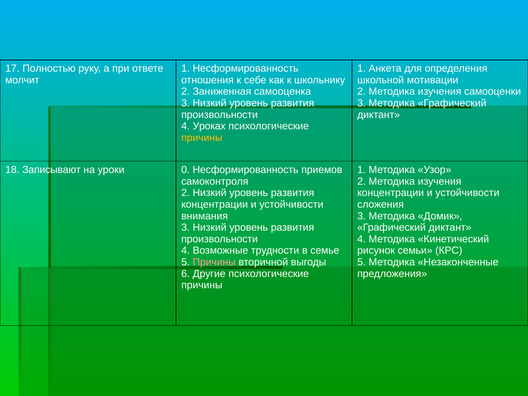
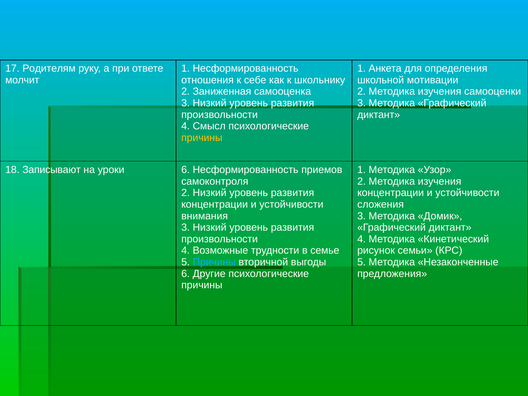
Полностью: Полностью -> Родителям (49, 69)
Уроках: Уроках -> Смысл (209, 126)
уроки 0: 0 -> 6 (186, 170)
Причины colour: pink -> light blue (214, 262)
